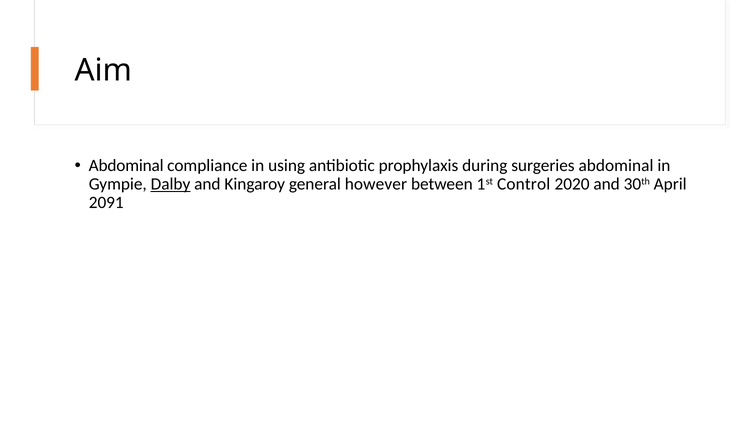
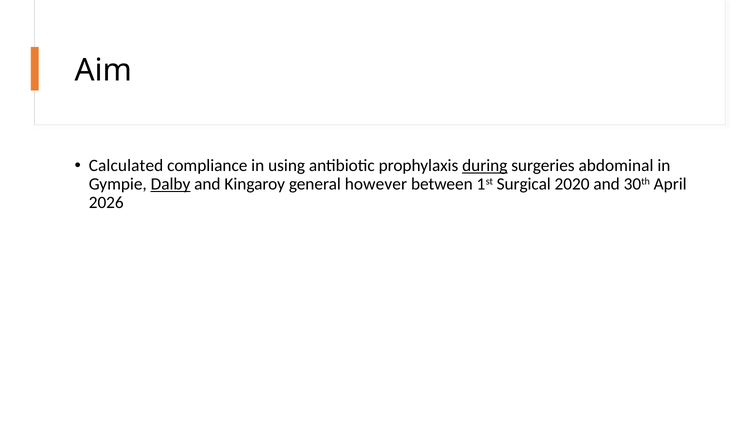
Abdominal: Abdominal -> Calculated (126, 166)
during underline: none -> present (485, 166)
Control: Control -> Surgical (524, 184)
2091: 2091 -> 2026 (106, 203)
